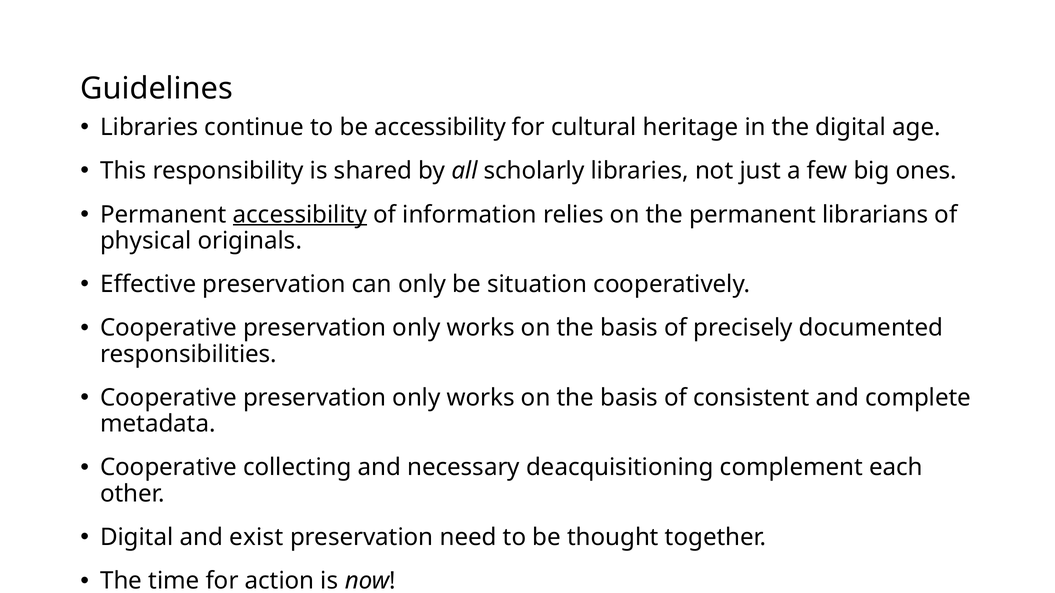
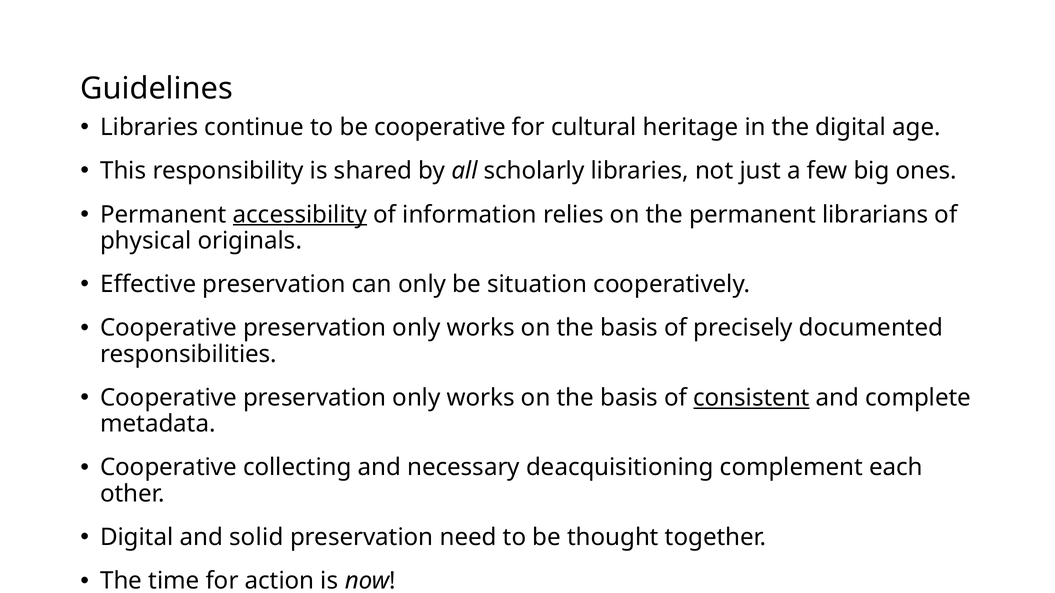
be accessibility: accessibility -> cooperative (440, 127)
consistent underline: none -> present (751, 398)
exist: exist -> solid (256, 538)
